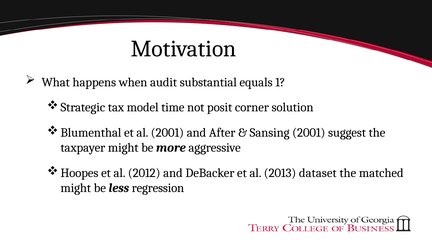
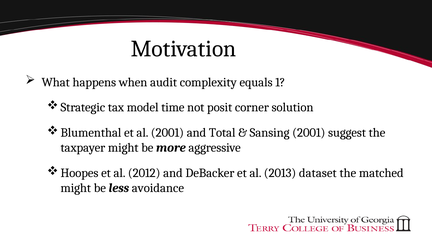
substantial: substantial -> complexity (208, 82)
After: After -> Total (222, 133)
regression: regression -> avoidance (158, 188)
